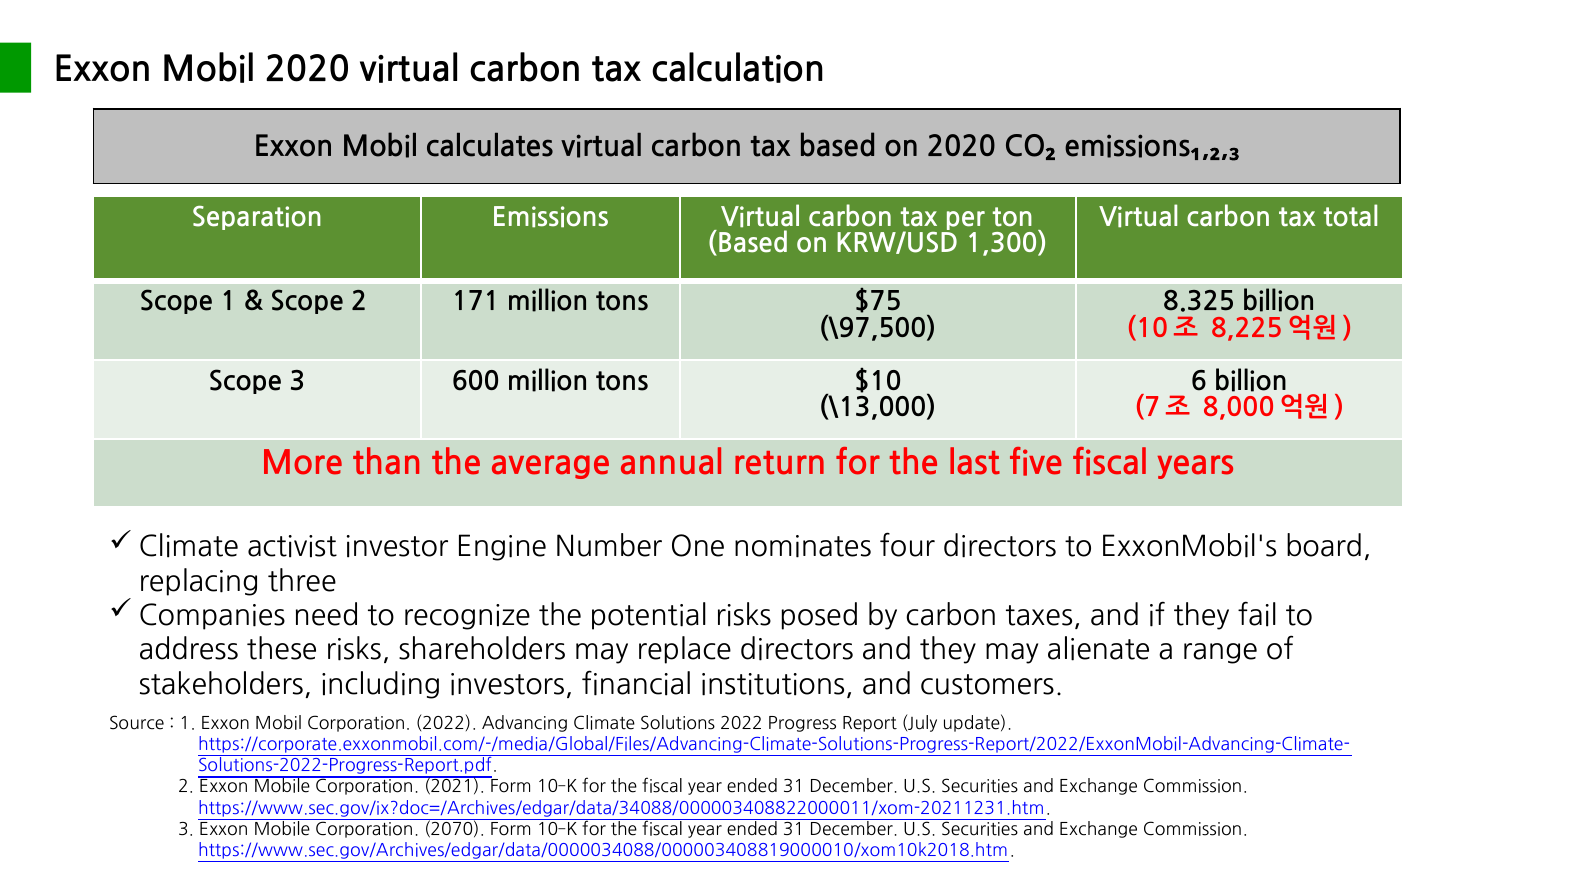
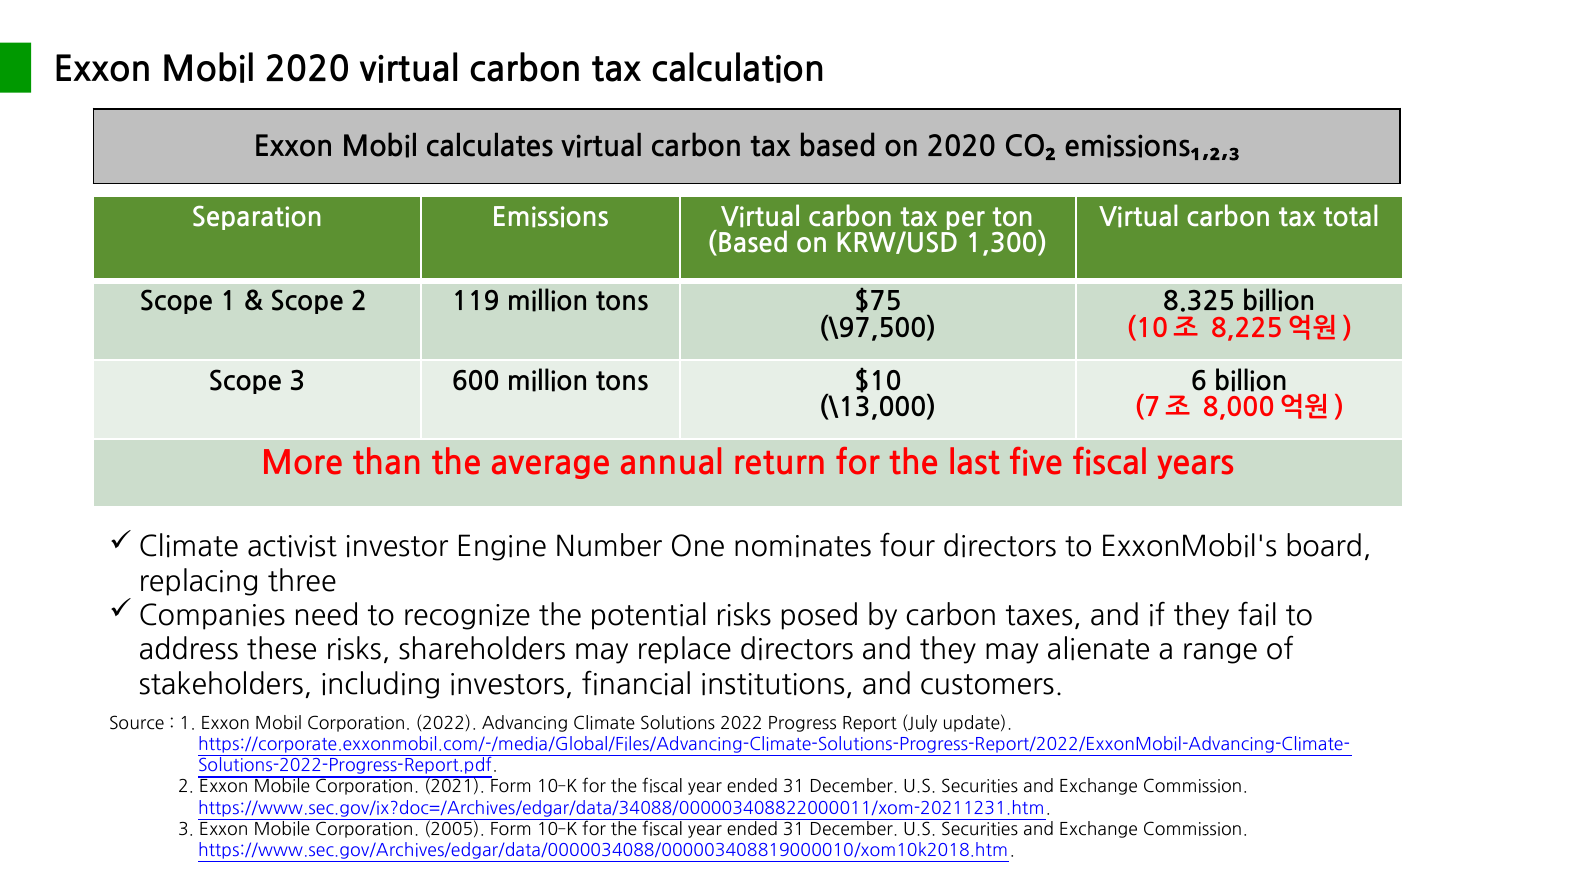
171: 171 -> 119 (476, 302)
2070: 2070 -> 2005 (455, 829)
